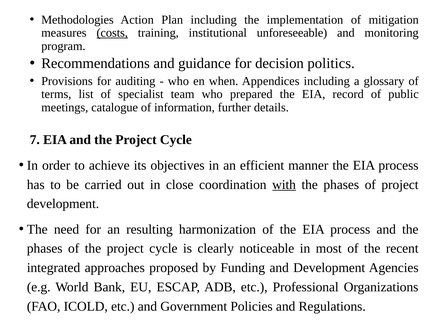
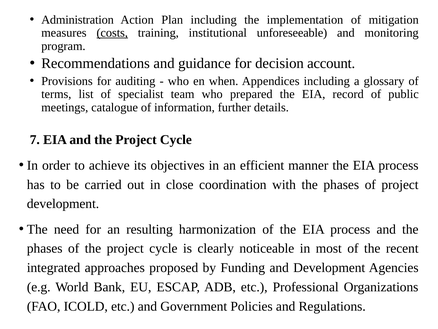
Methodologies: Methodologies -> Administration (78, 20)
politics: politics -> account (331, 63)
with underline: present -> none (284, 184)
